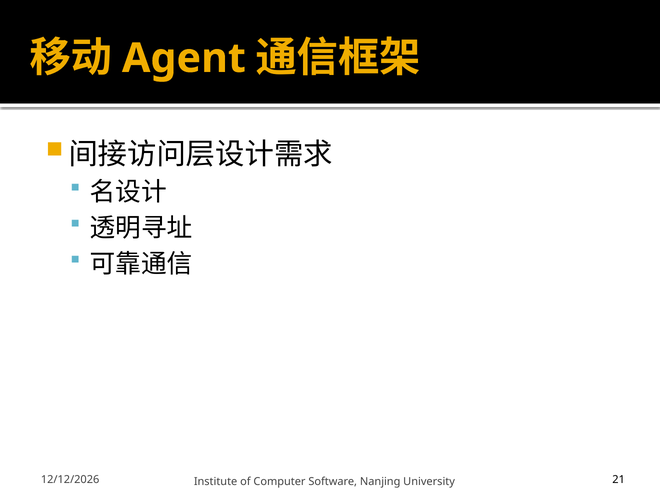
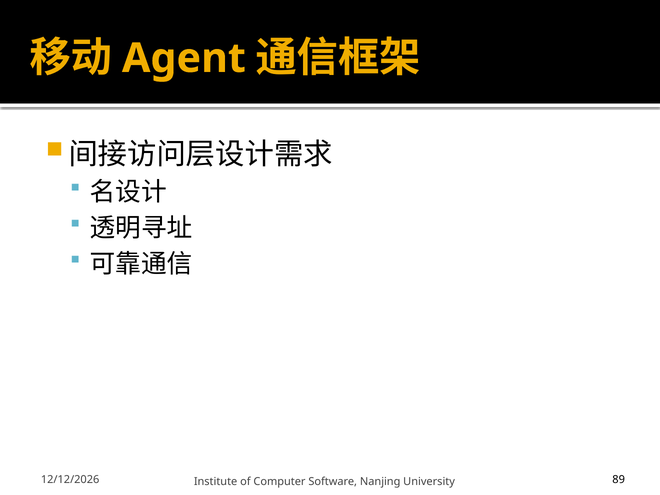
21: 21 -> 89 (619, 480)
